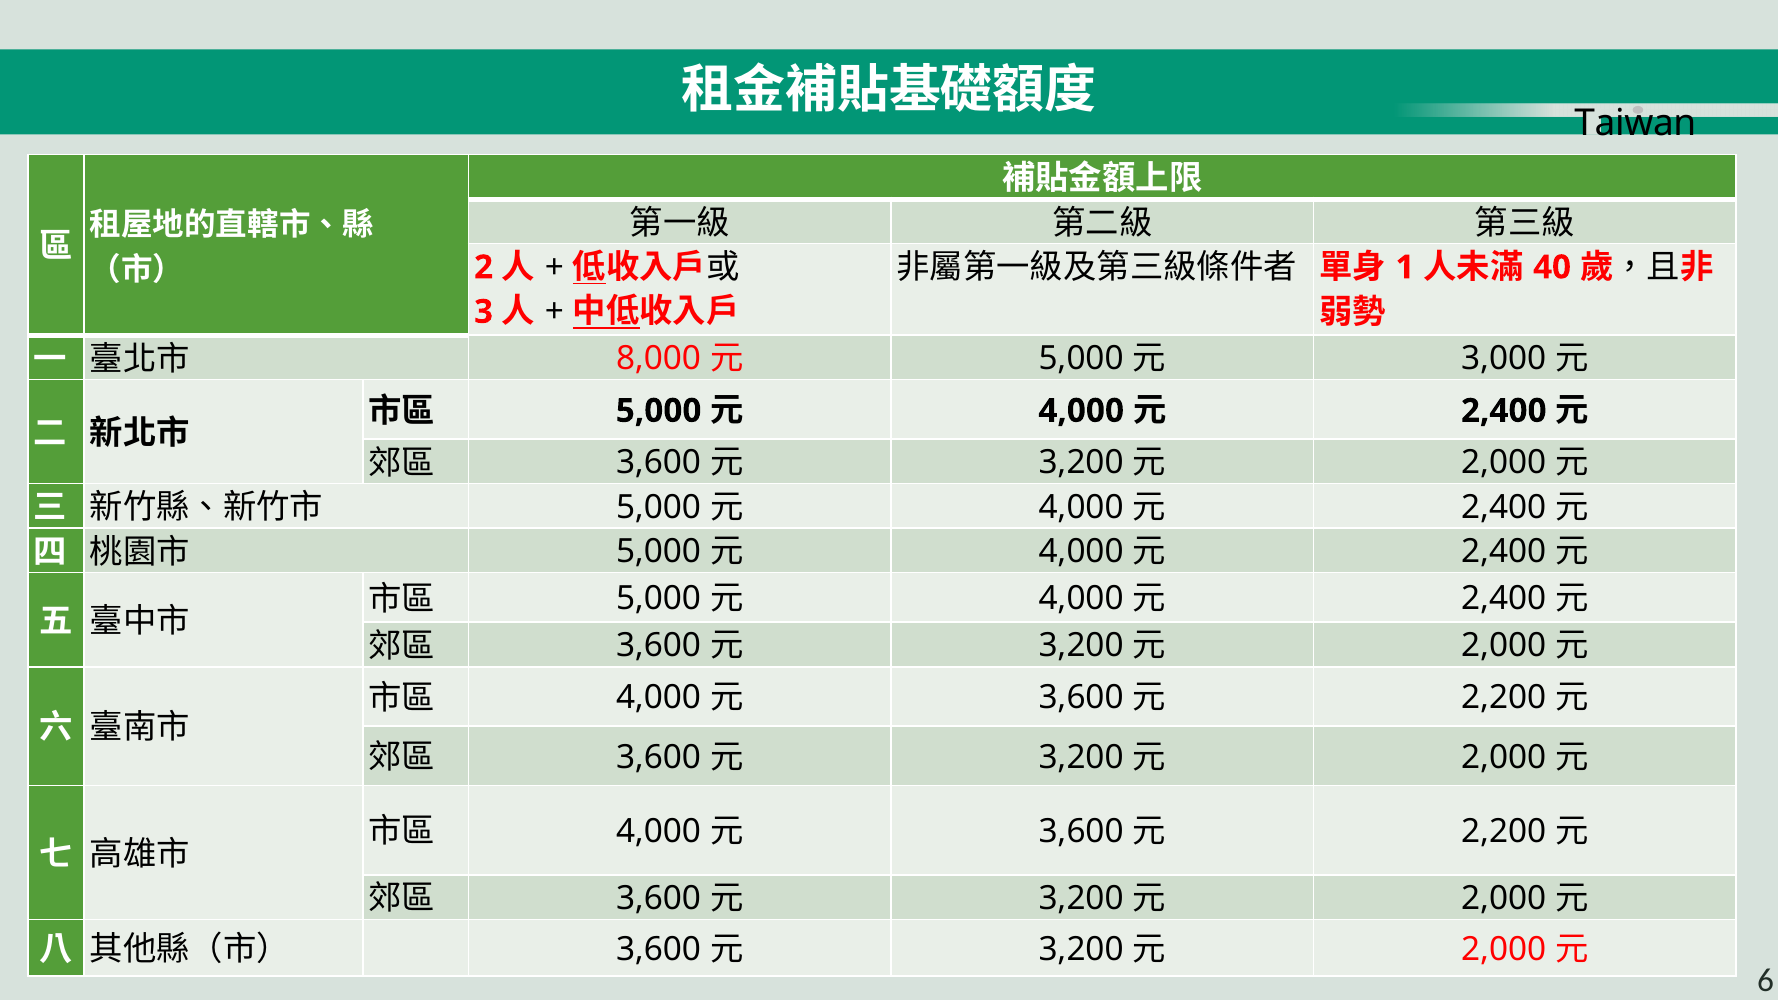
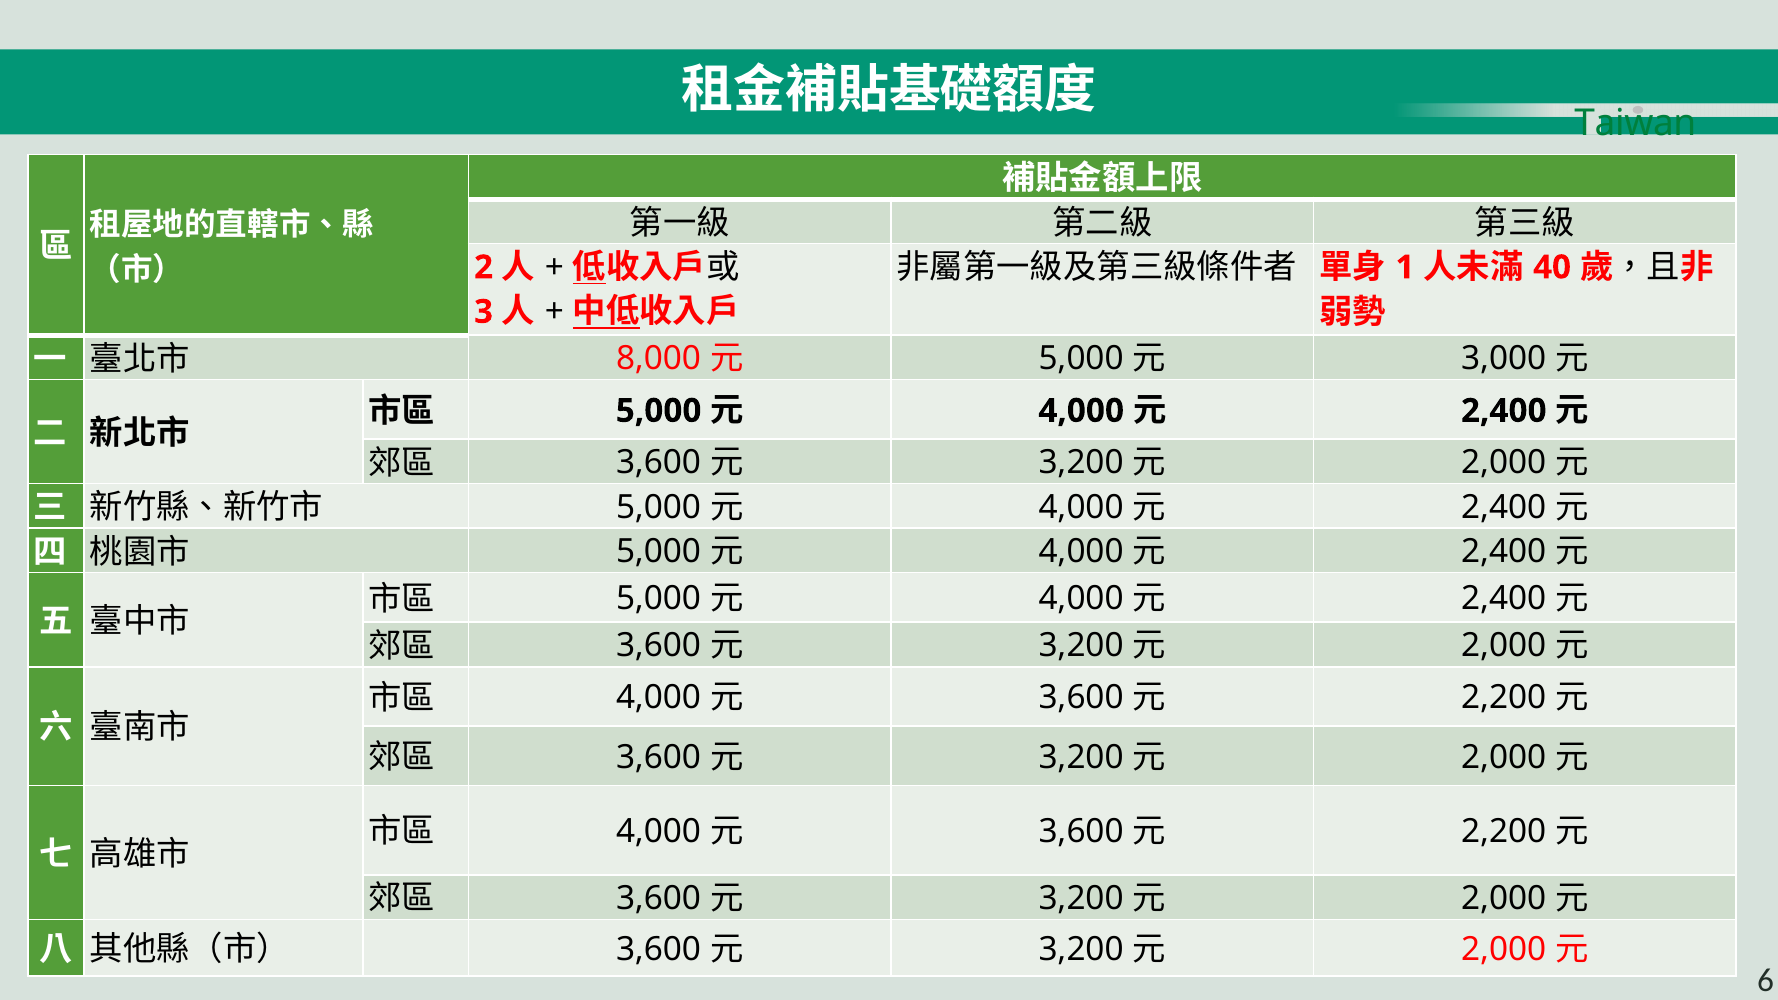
Taiwan colour: black -> green (1635, 124)
